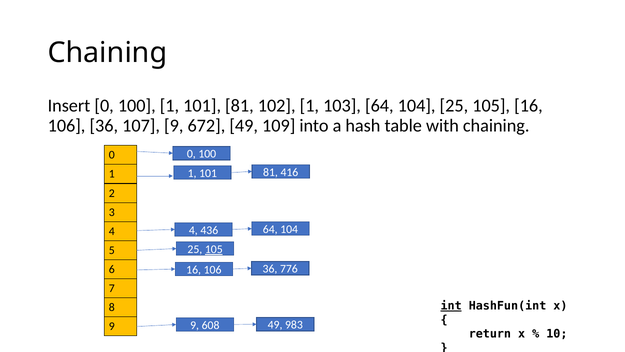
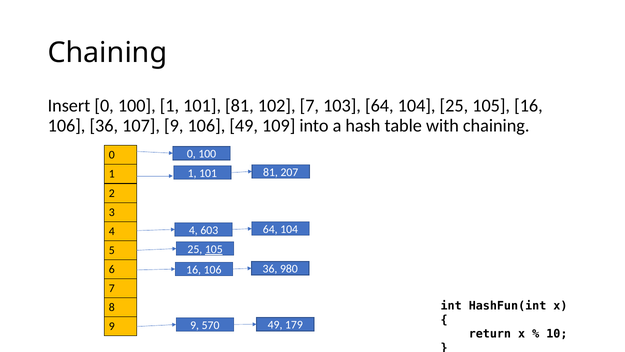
102 1: 1 -> 7 (309, 106)
9 672: 672 -> 106 (206, 125)
416: 416 -> 207 (289, 172)
436: 436 -> 603 (209, 230)
776: 776 -> 980 (289, 269)
int underline: present -> none (451, 306)
608: 608 -> 570 (211, 325)
983: 983 -> 179 (294, 325)
